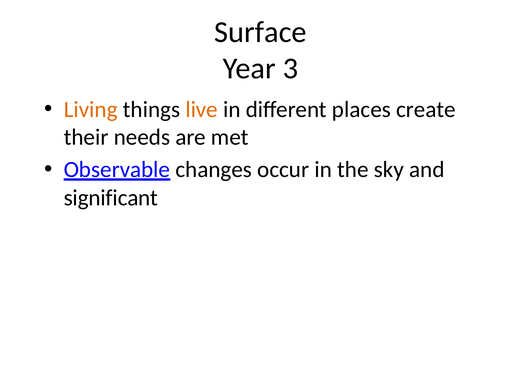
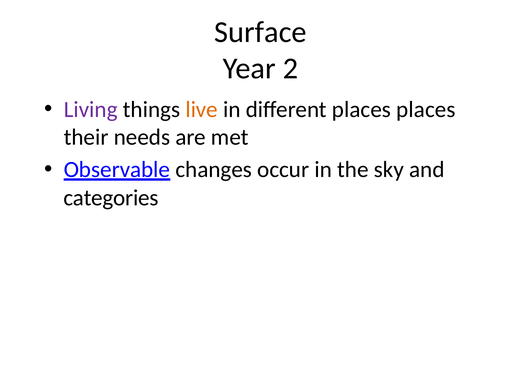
3: 3 -> 2 (290, 69)
Living colour: orange -> purple (91, 109)
places create: create -> places (426, 109)
significant: significant -> categories (111, 198)
